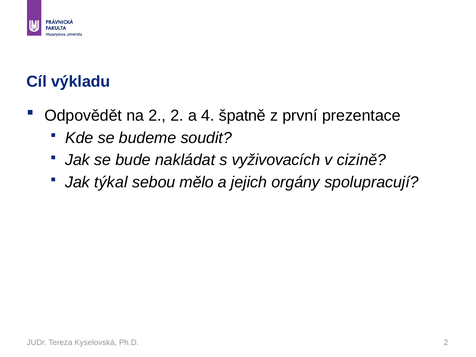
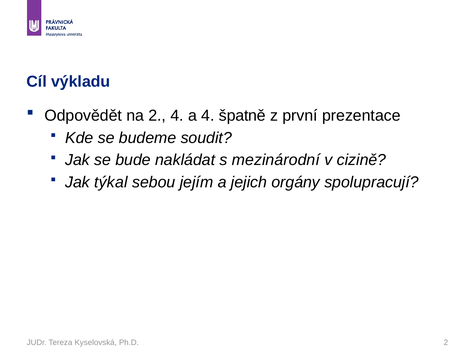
2 2: 2 -> 4 (177, 116)
vyživovacích: vyživovacích -> mezinárodní (276, 160)
mělo: mělo -> jejím (197, 182)
